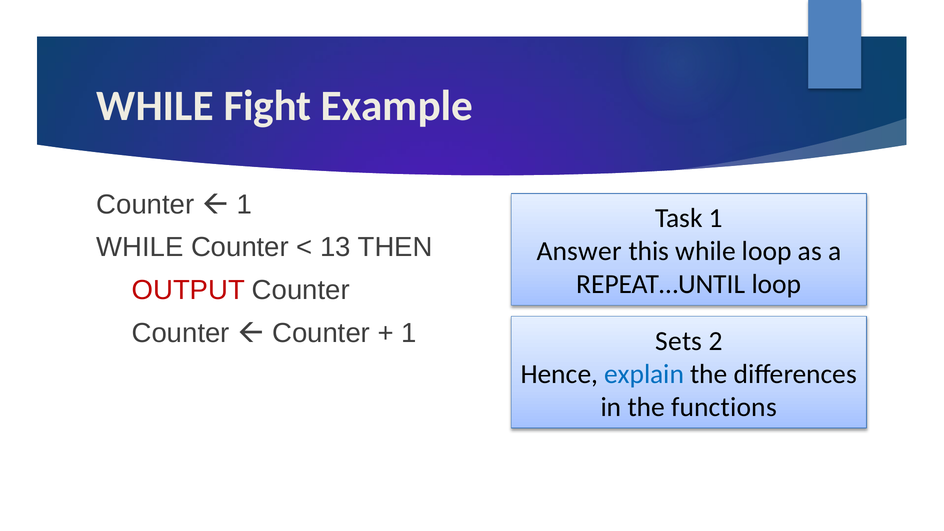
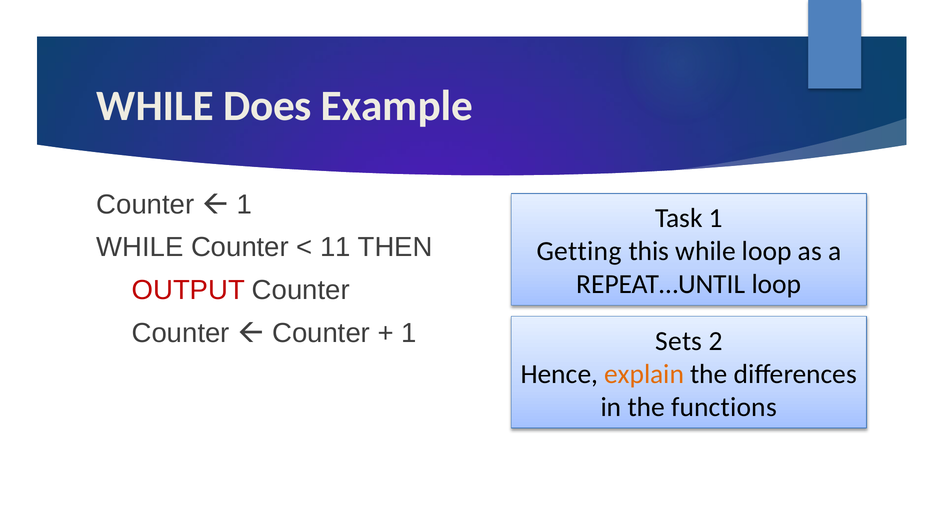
Fight: Fight -> Does (268, 106)
13: 13 -> 11 (335, 247)
Answer: Answer -> Getting (579, 251)
explain colour: blue -> orange (644, 374)
